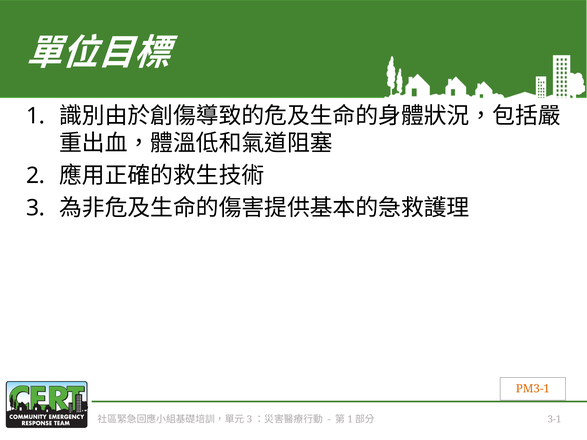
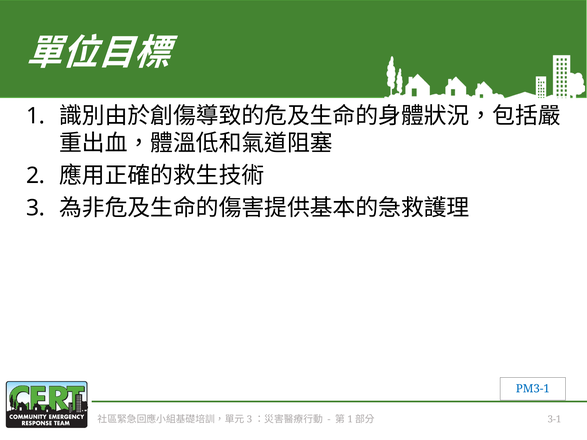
PM3-1 colour: orange -> blue (533, 389)
